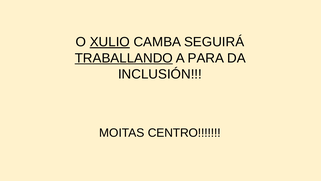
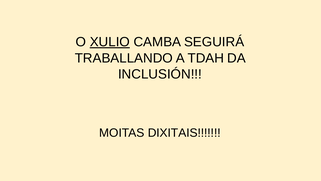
TRABALLANDO underline: present -> none (124, 58)
PARA: PARA -> TDAH (206, 58)
CENTRO: CENTRO -> DIXITAIS (184, 132)
